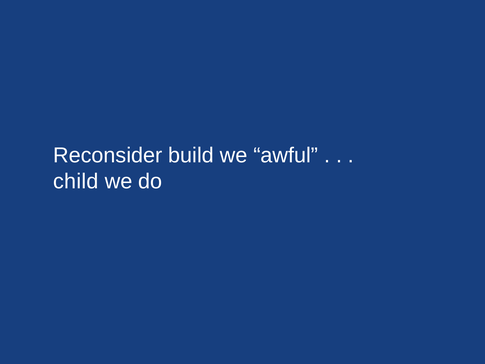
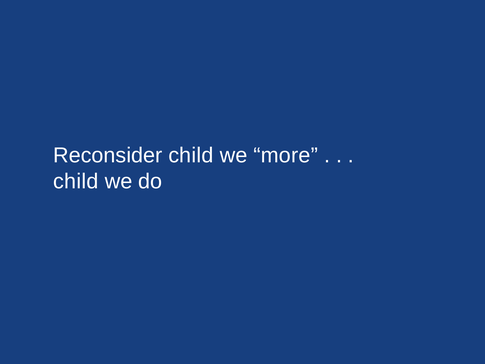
Reconsider build: build -> child (191, 155)
awful: awful -> more (286, 155)
